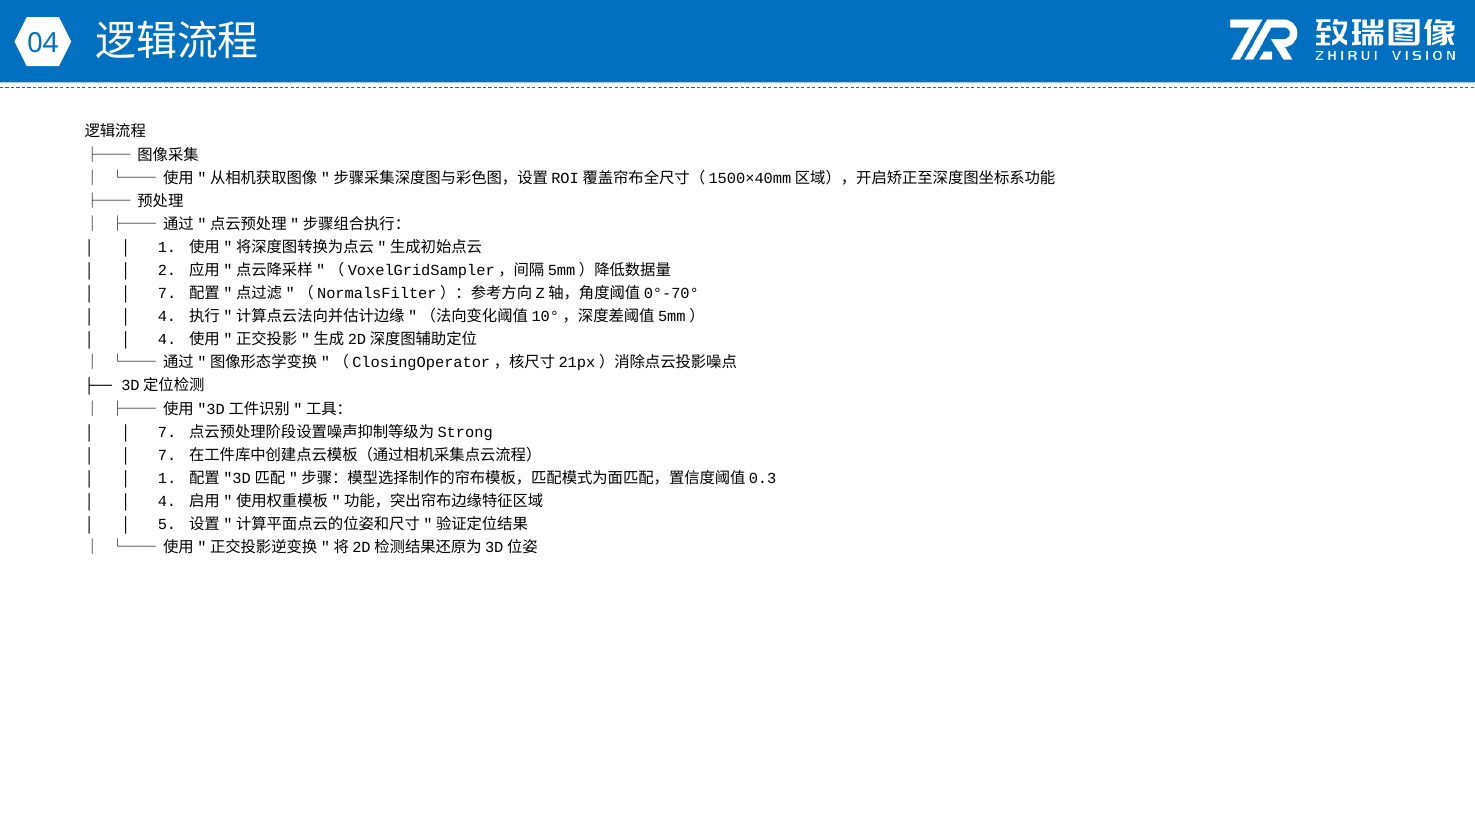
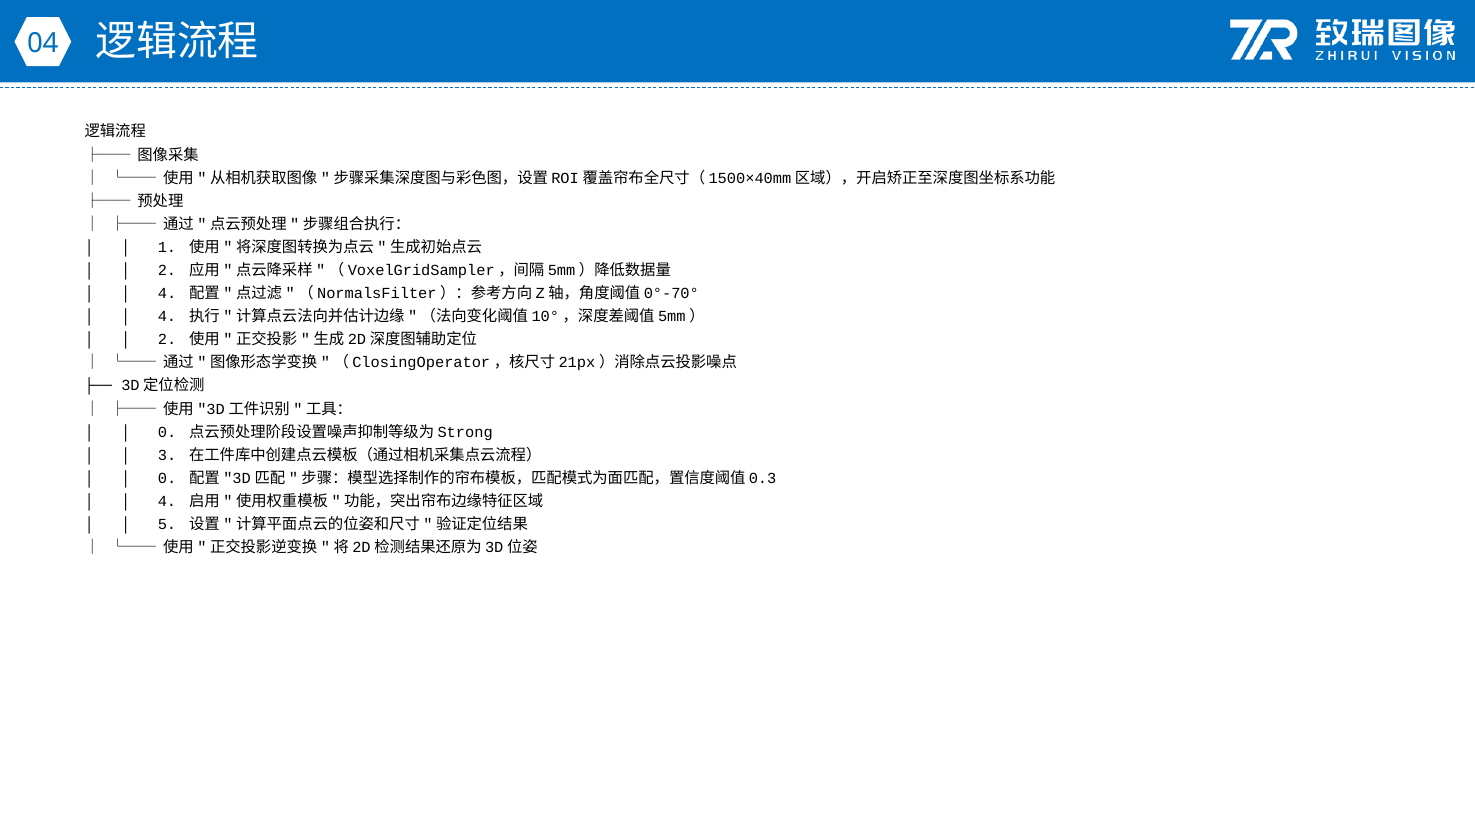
7: 7 -> 4 (167, 293)
4: 4 -> 2 (167, 340)
7: 7 -> 0 (167, 432)
7: 7 -> 3 (167, 455)
1: 1 -> 0 (167, 478)
